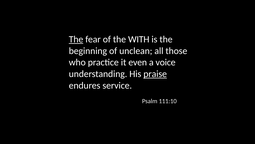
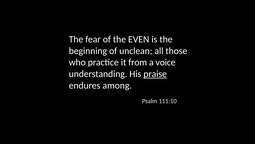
The underline: present -> none (76, 39)
WITH: WITH -> EVEN (139, 39)
even: even -> from (138, 62)
service: service -> among (117, 85)
